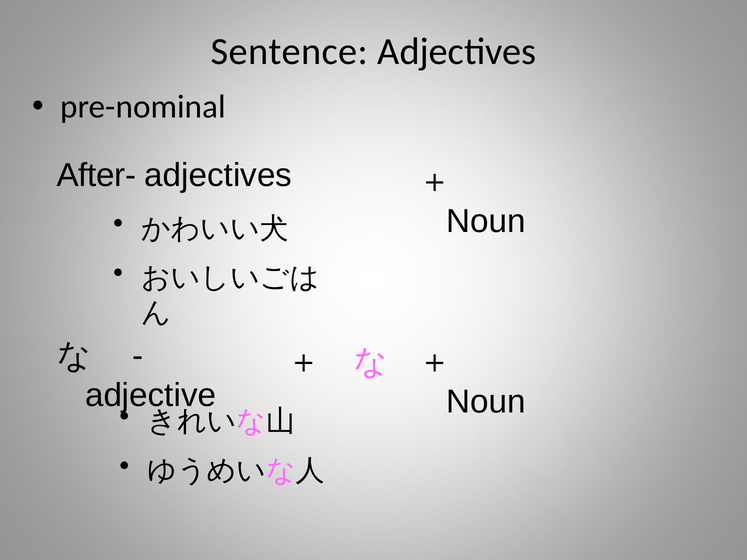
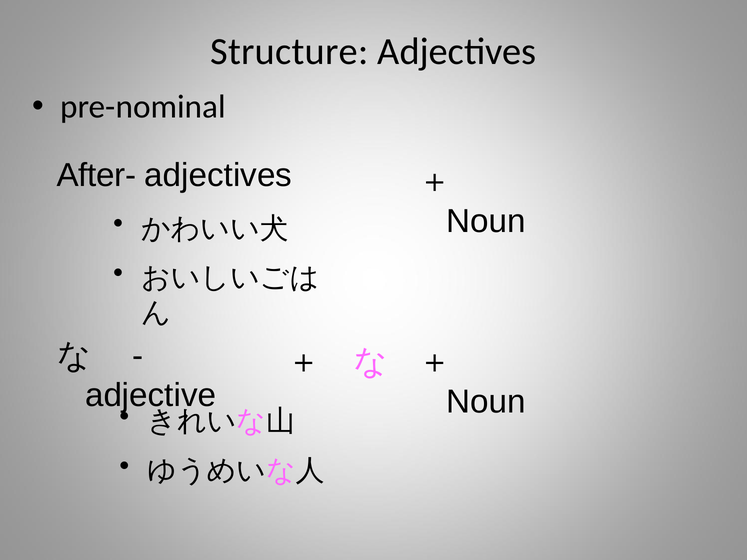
Sentence: Sentence -> Structure (289, 52)
